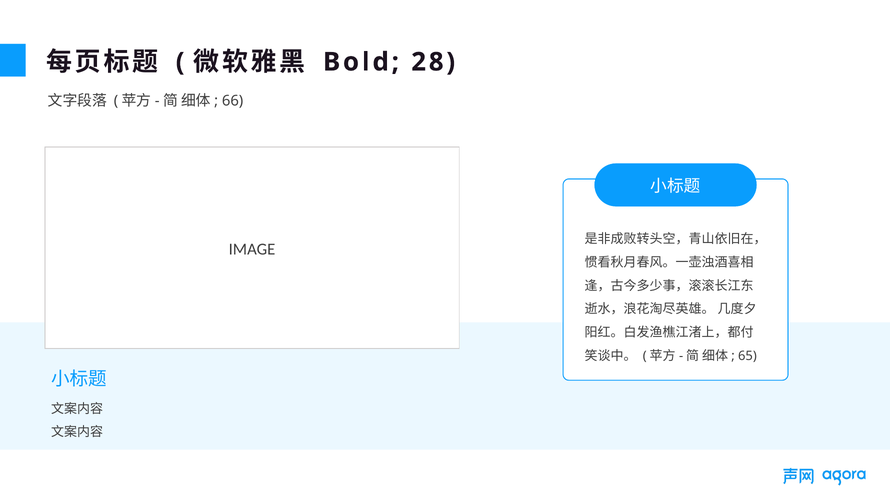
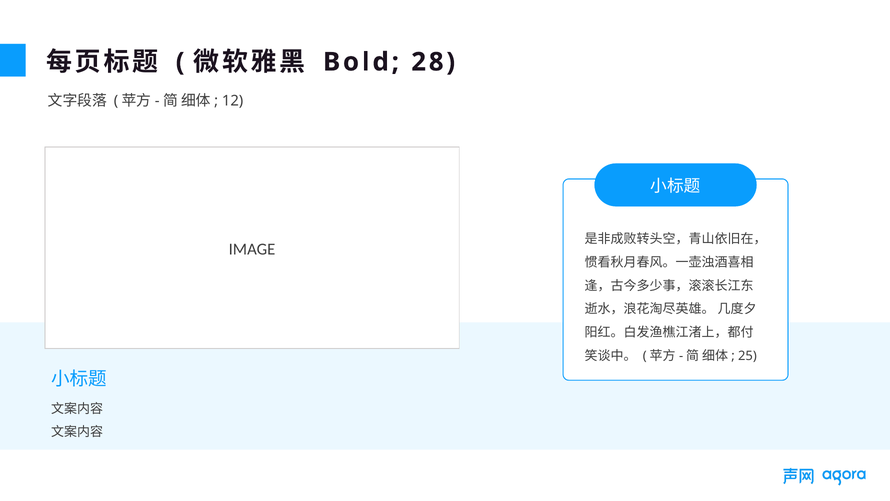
66: 66 -> 12 (233, 101)
65: 65 -> 25 (747, 356)
